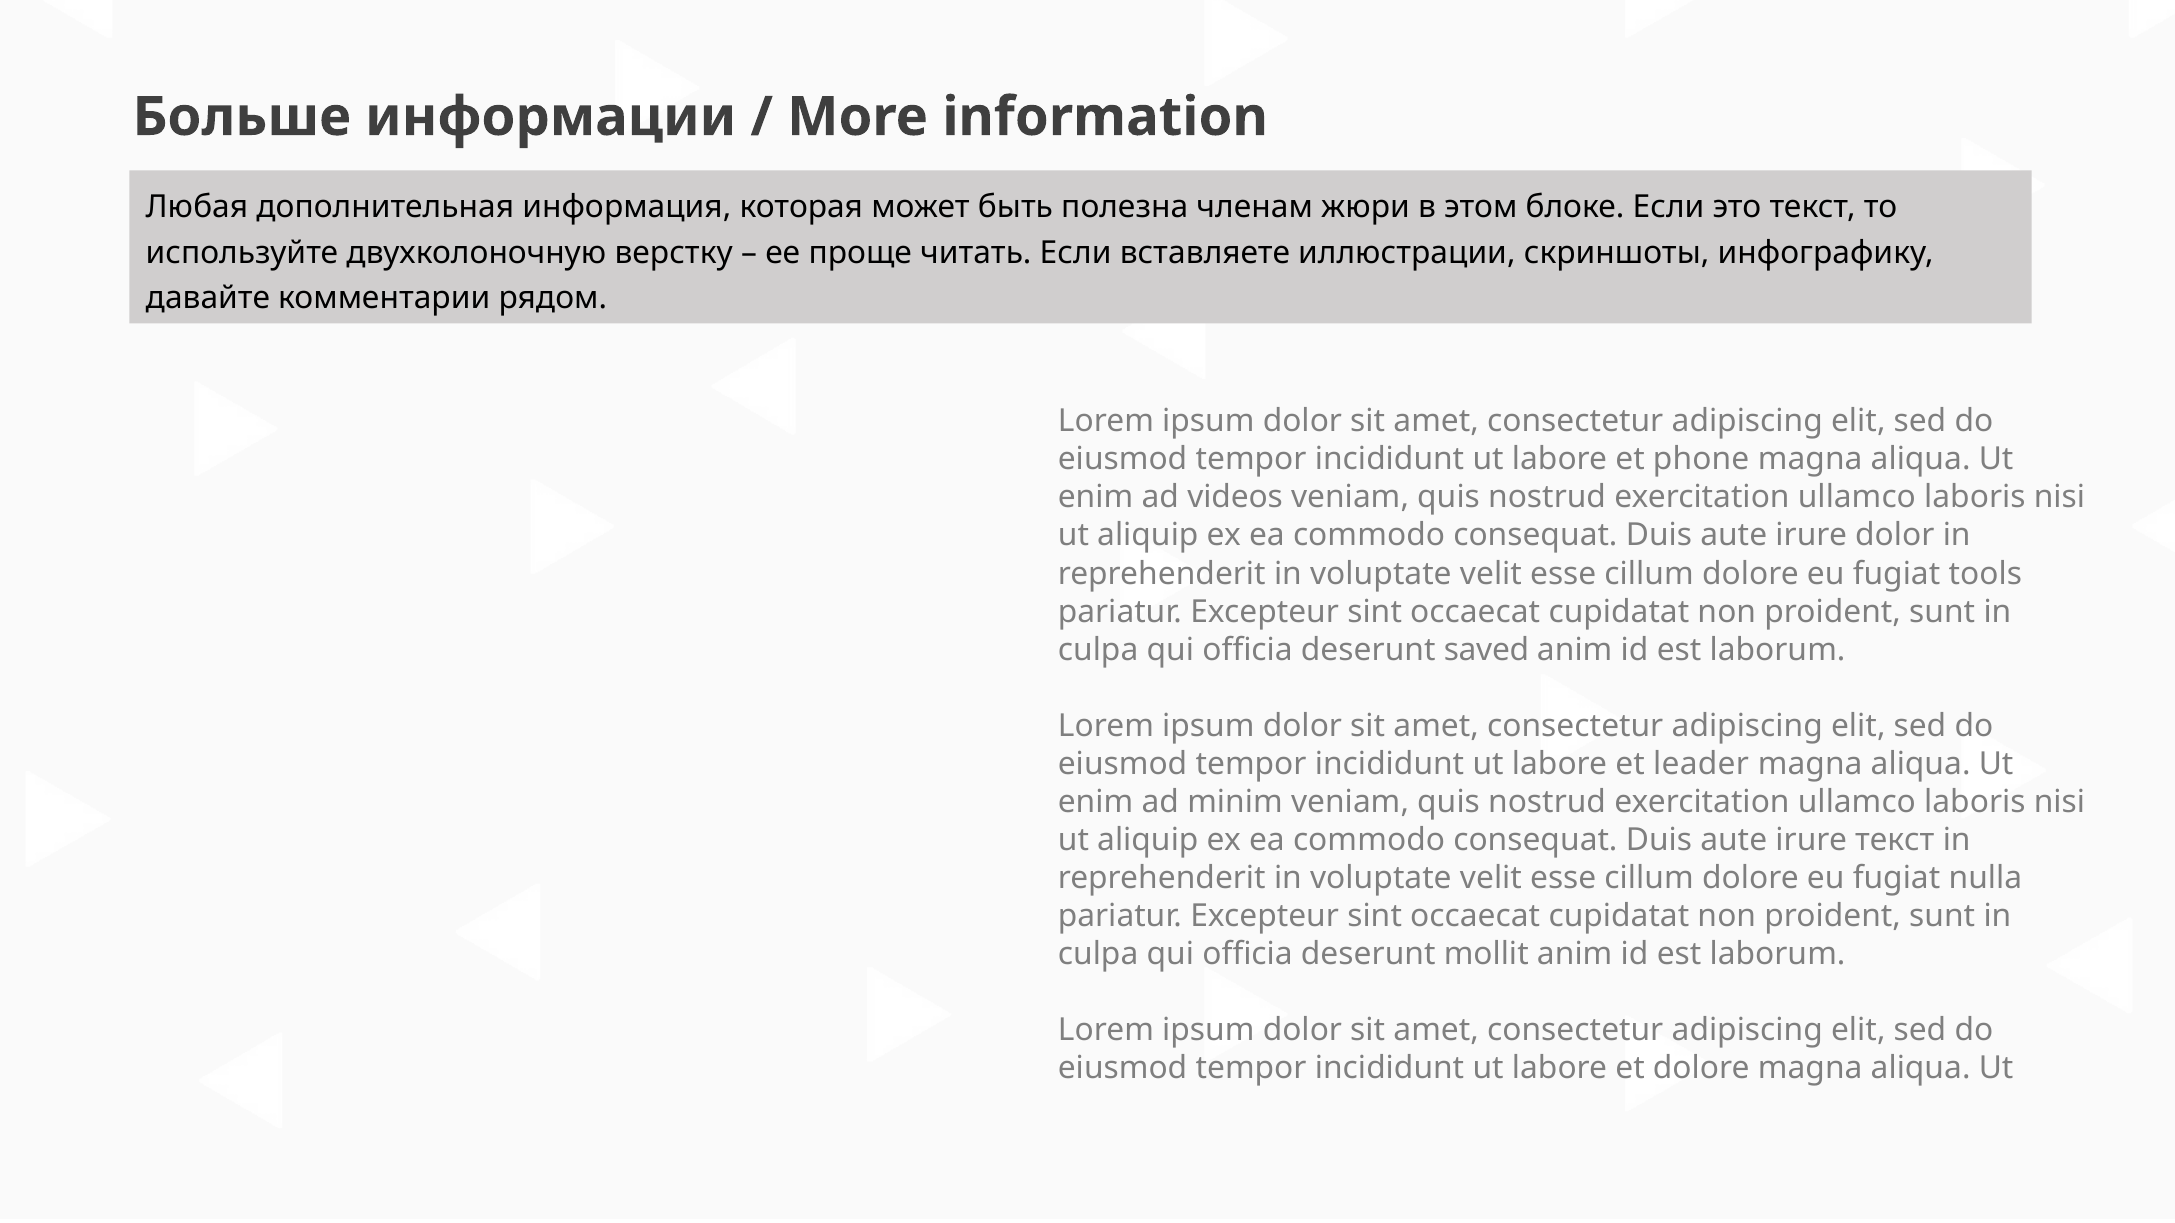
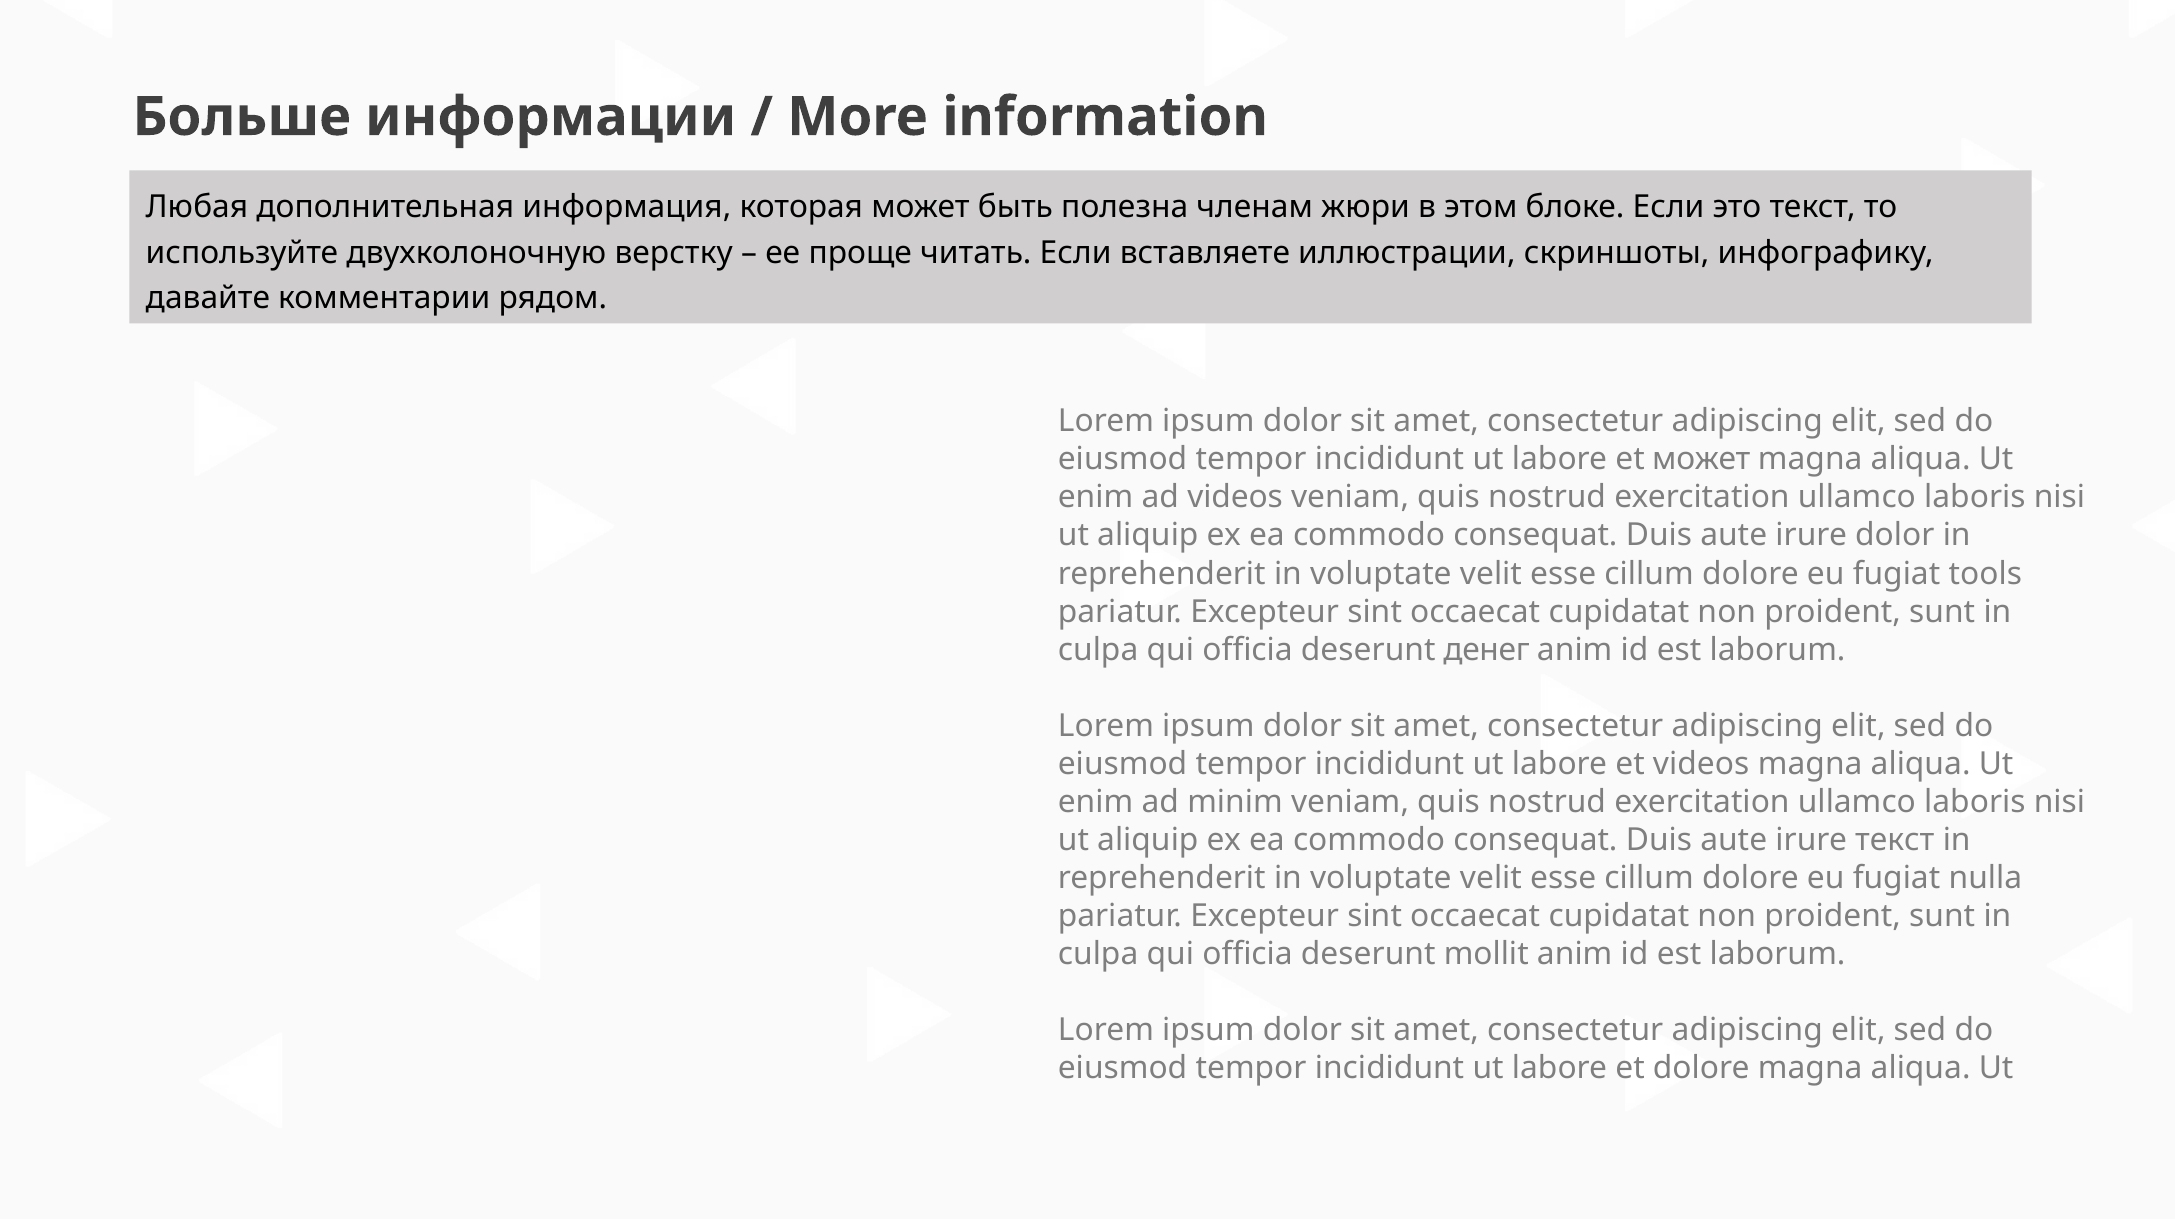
et phone: phone -> может (1701, 460)
saved: saved -> денег (1487, 650)
et leader: leader -> videos (1701, 764)
